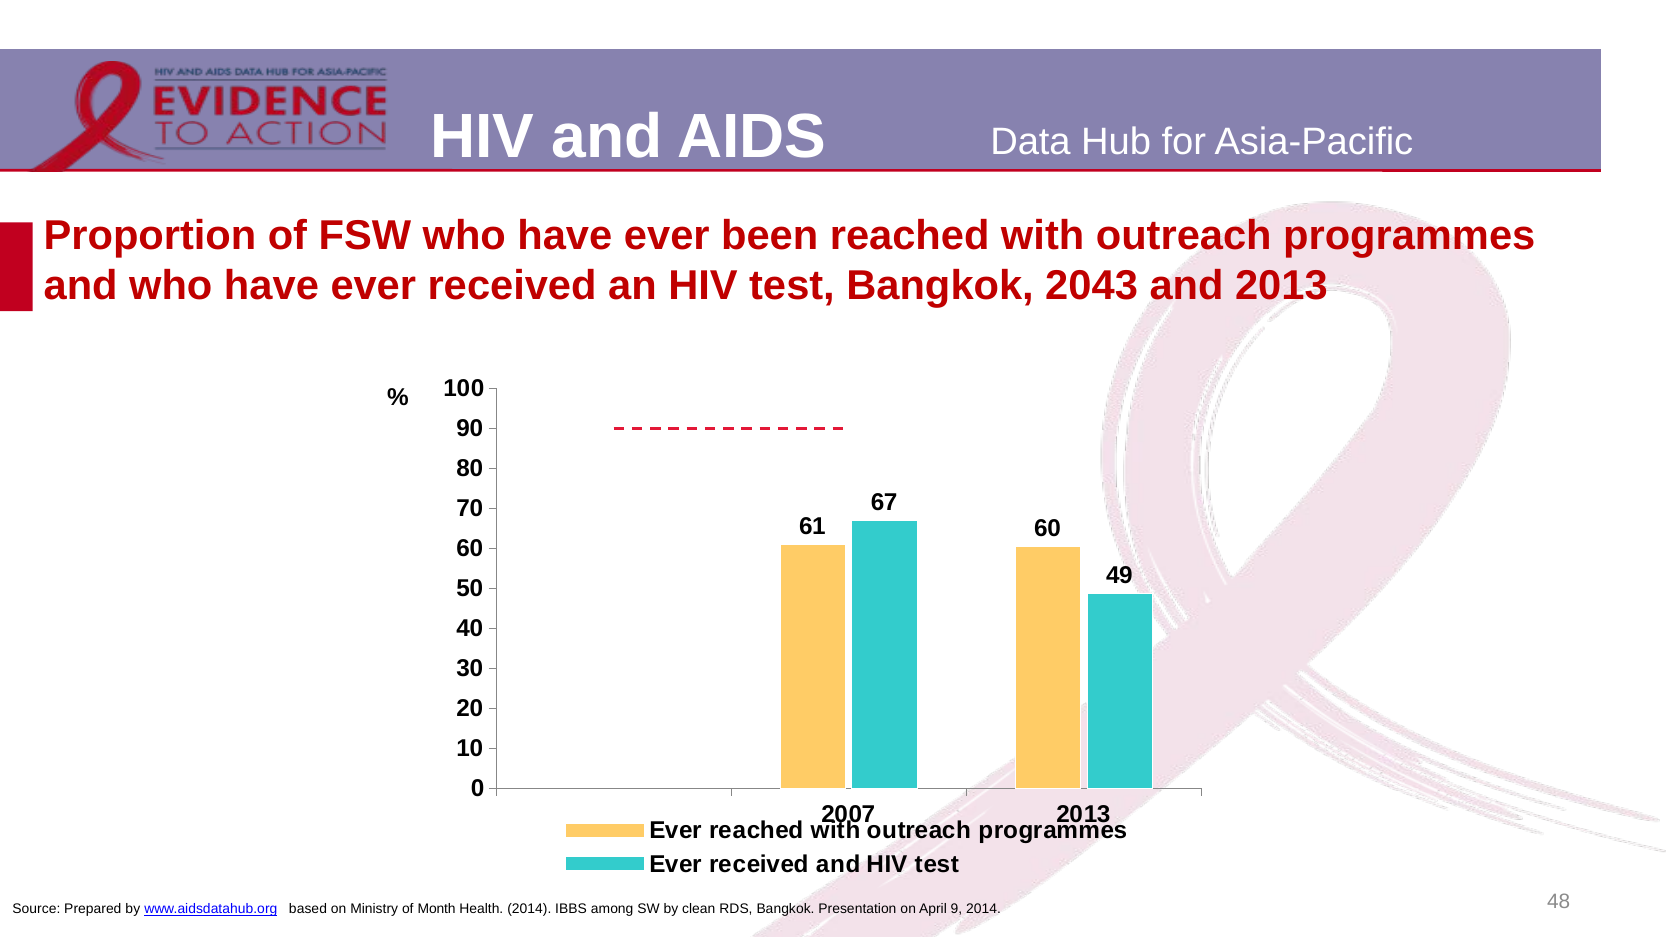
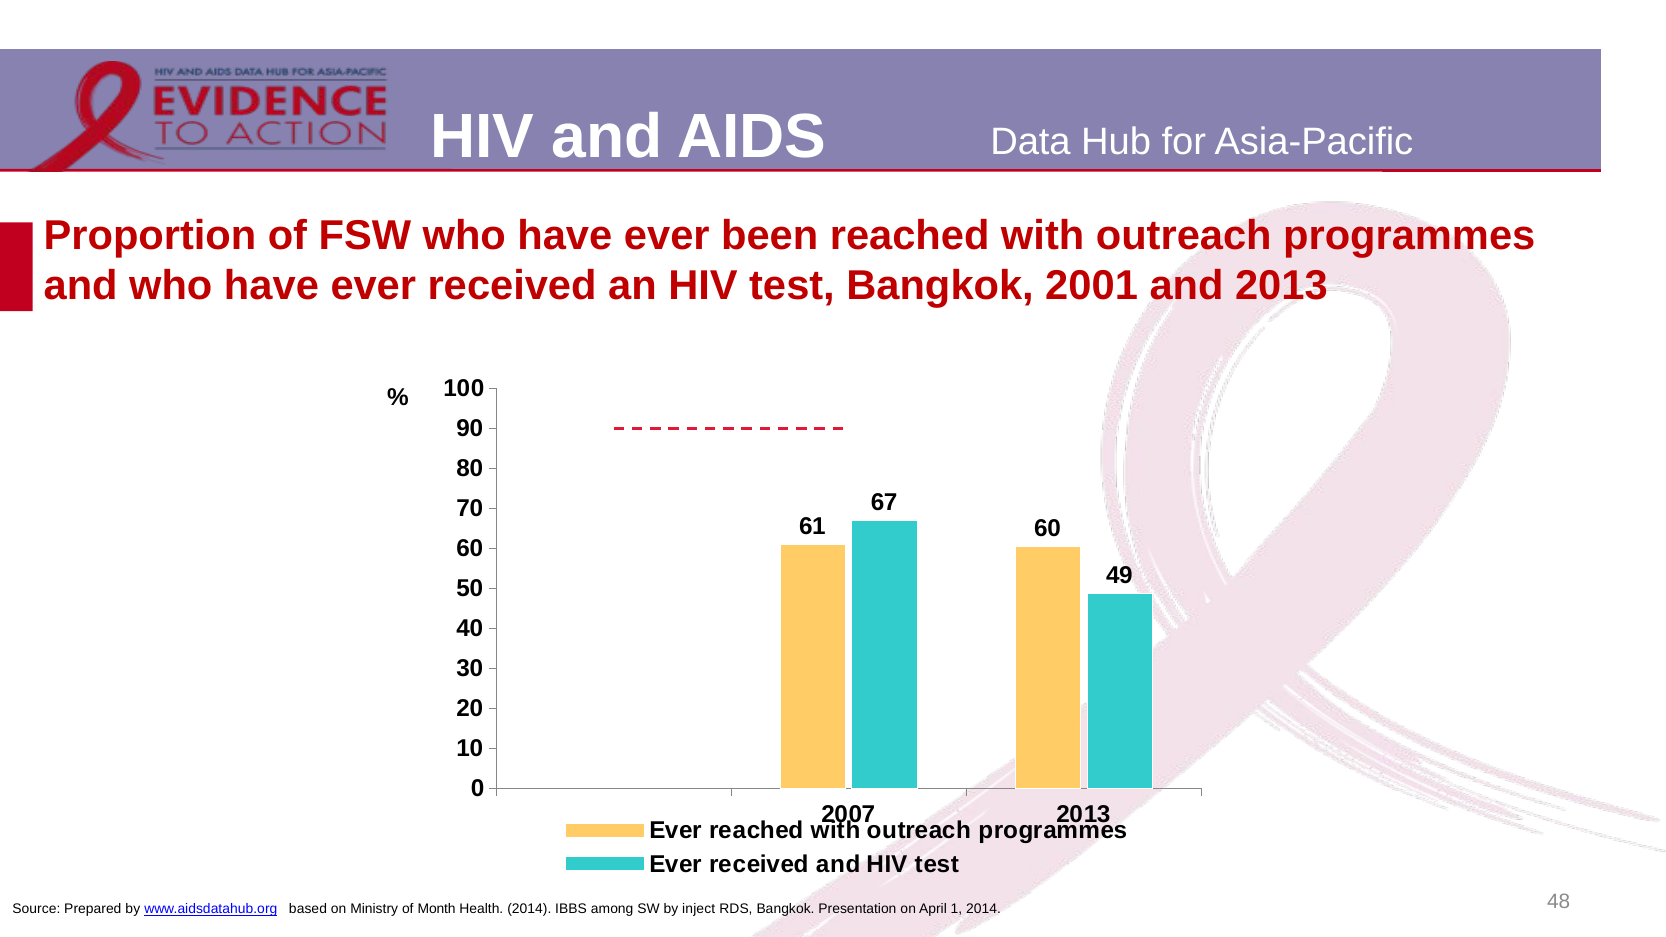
2043: 2043 -> 2001 (1092, 286)
clean: clean -> inject (699, 909)
9: 9 -> 1 (957, 909)
